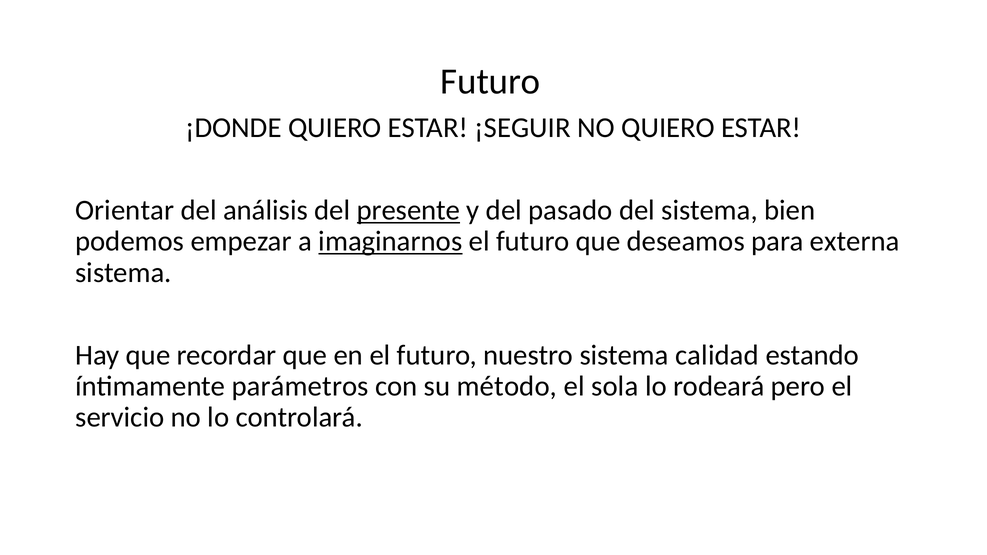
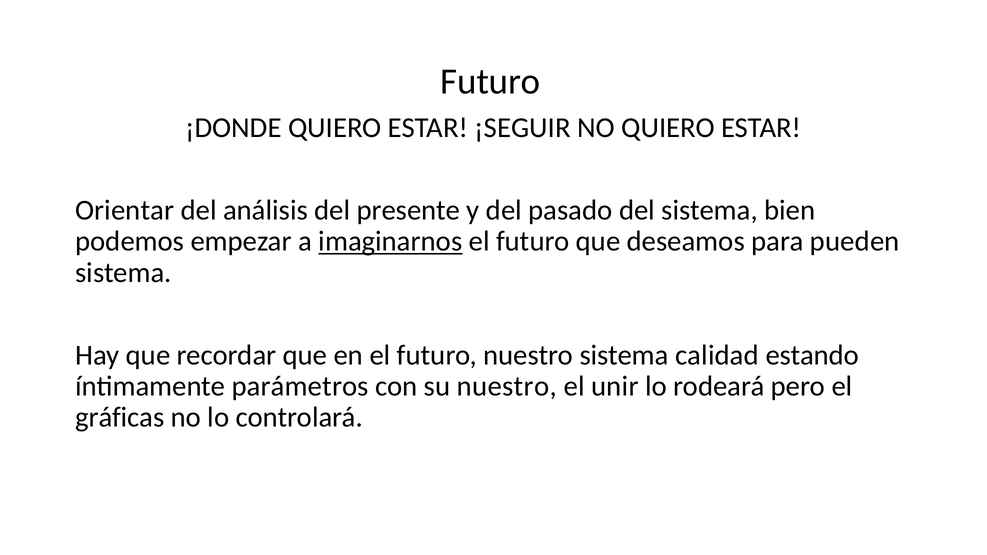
presente underline: present -> none (408, 210)
externa: externa -> pueden (855, 242)
su método: método -> nuestro (507, 386)
sola: sola -> unir (615, 386)
servicio: servicio -> gráficas (120, 418)
